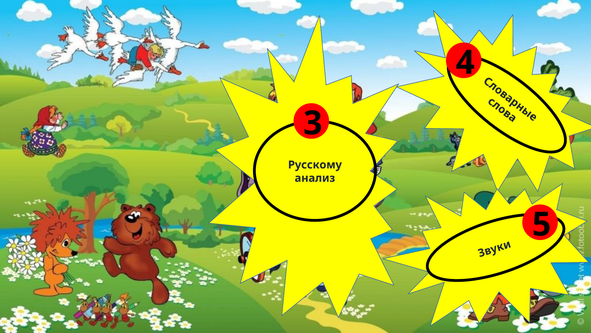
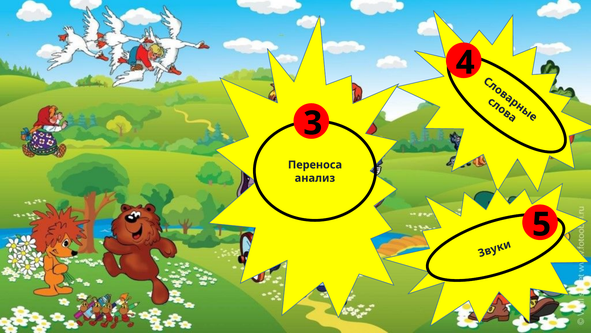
Русскому: Русскому -> Переноса (315, 165)
